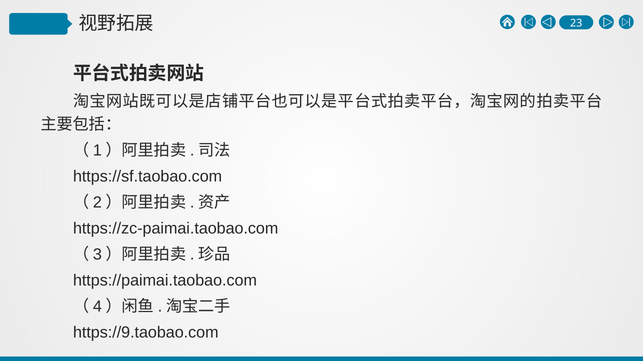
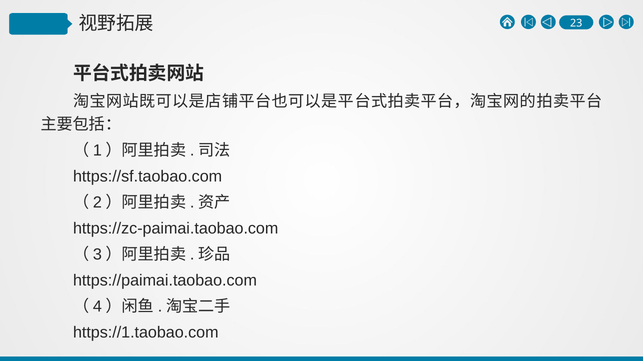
https://9.taobao.com: https://9.taobao.com -> https://1.taobao.com (146, 333)
